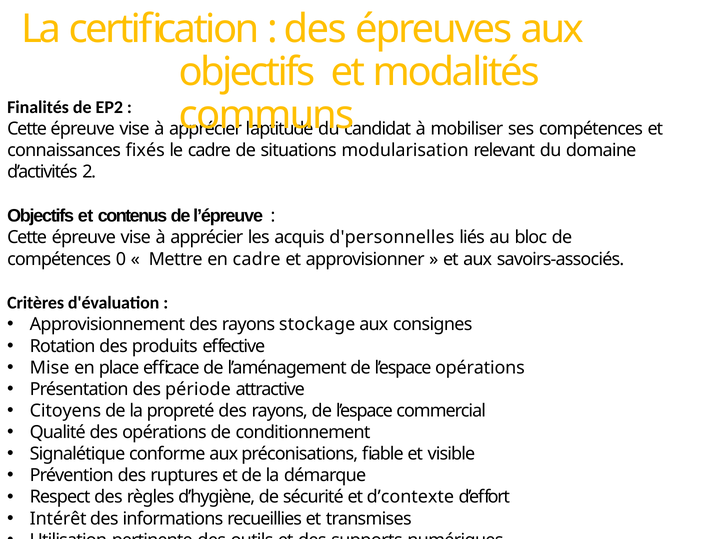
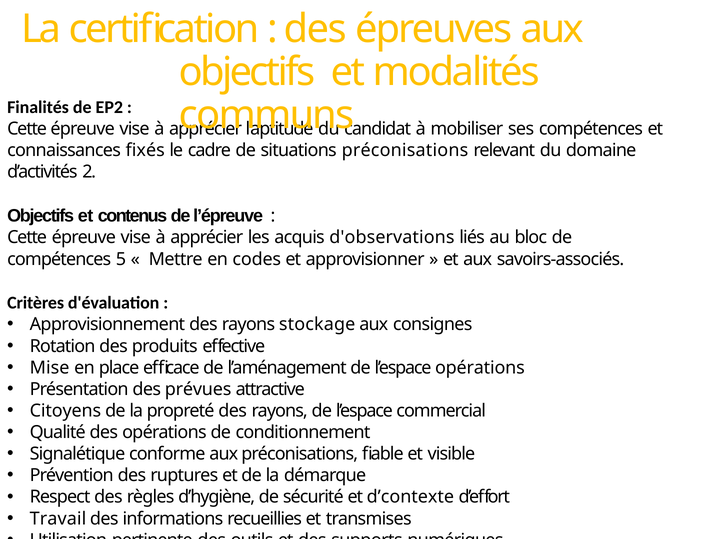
situations modularisation: modularisation -> préconisations (405, 151)
d'personnelles: d'personnelles -> d'observations (392, 238)
0: 0 -> 5 (121, 259)
en cadre: cadre -> codes (257, 259)
période: période -> prévues (198, 389)
Intérêt: Intérêt -> Travail (58, 519)
